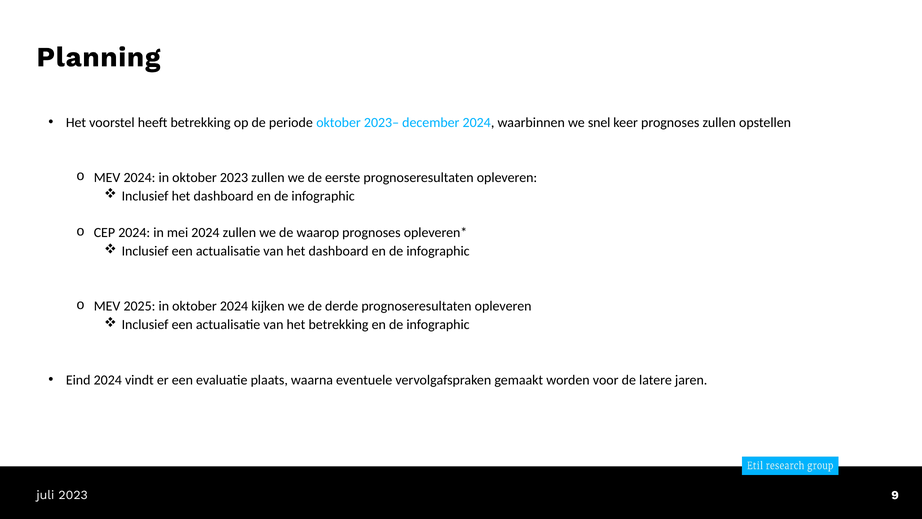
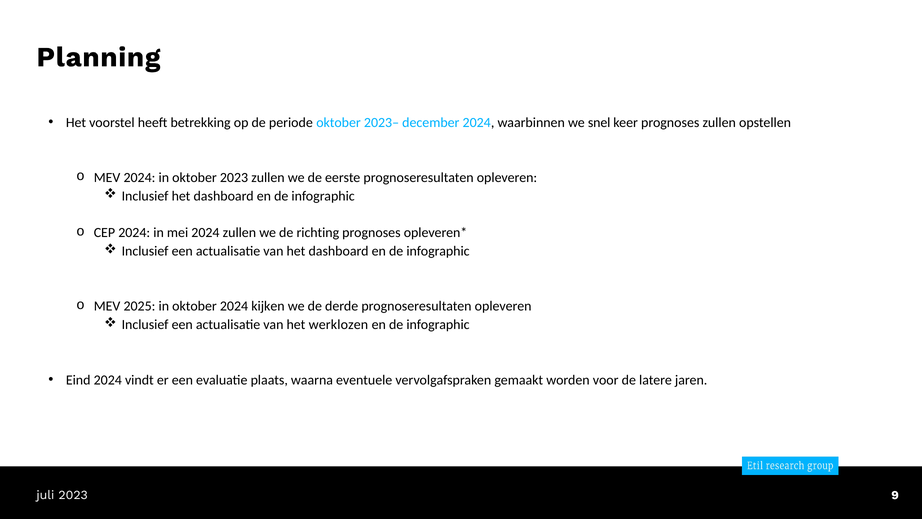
waarop: waarop -> richting (318, 233)
het betrekking: betrekking -> werklozen (338, 325)
